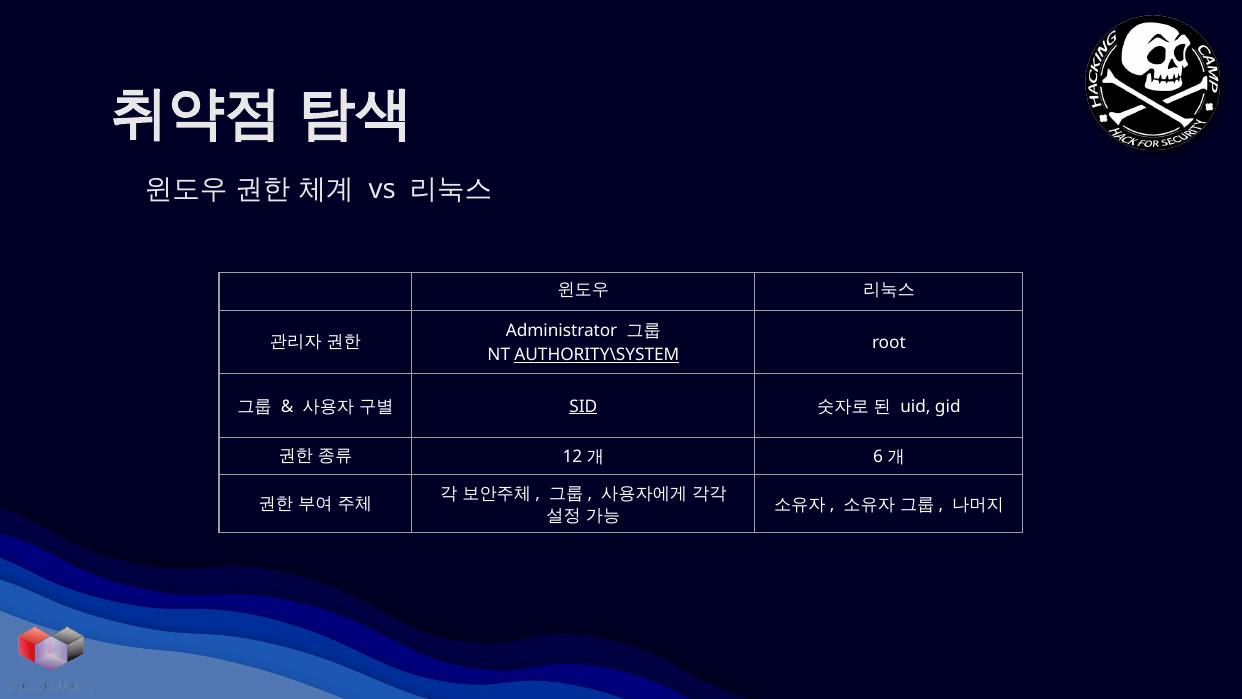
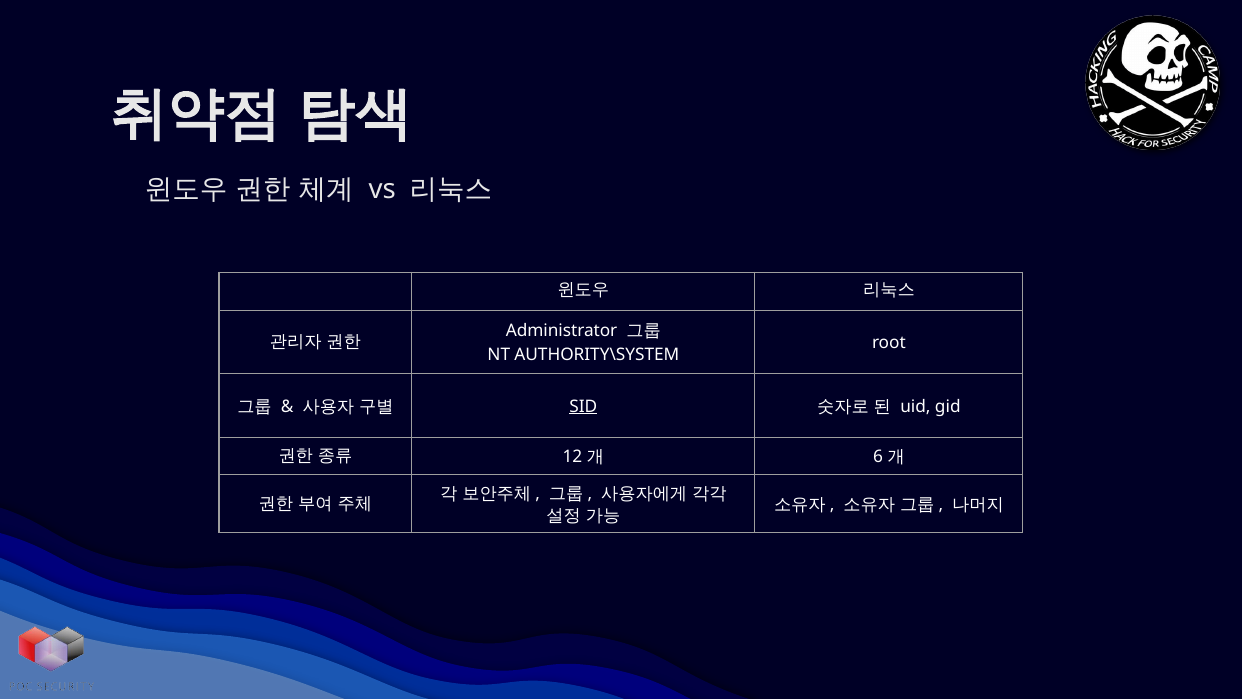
AUTHORITY\SYSTEM underline: present -> none (597, 355)
